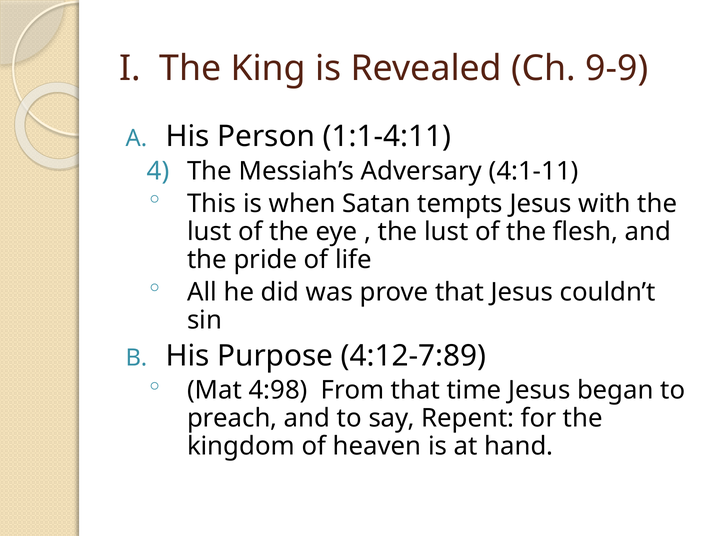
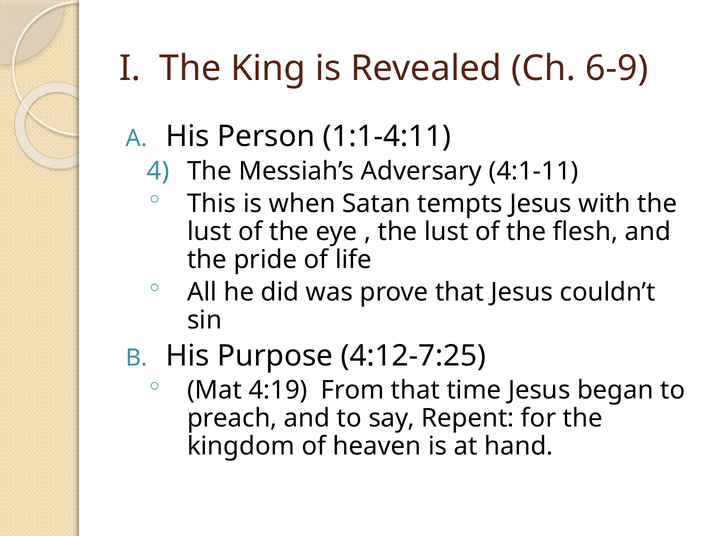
9-9: 9-9 -> 6-9 (617, 69)
4:12-7:89: 4:12-7:89 -> 4:12-7:25 (414, 356)
4:98: 4:98 -> 4:19 (278, 390)
